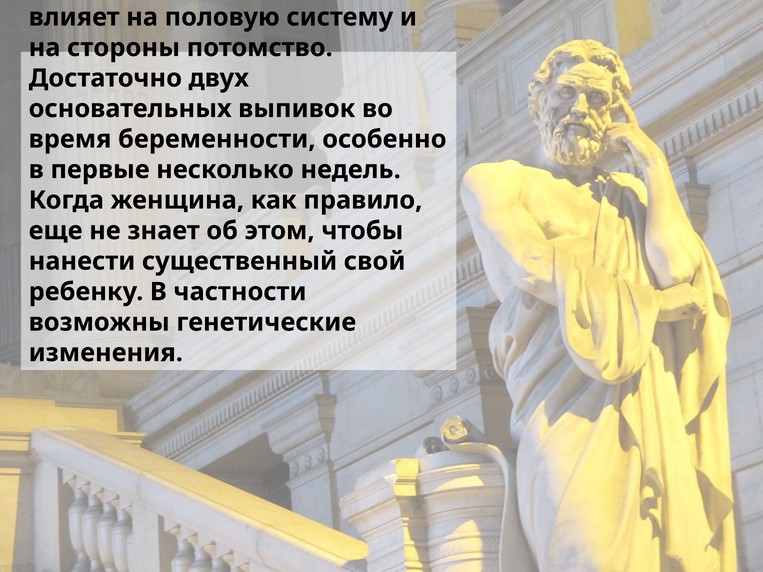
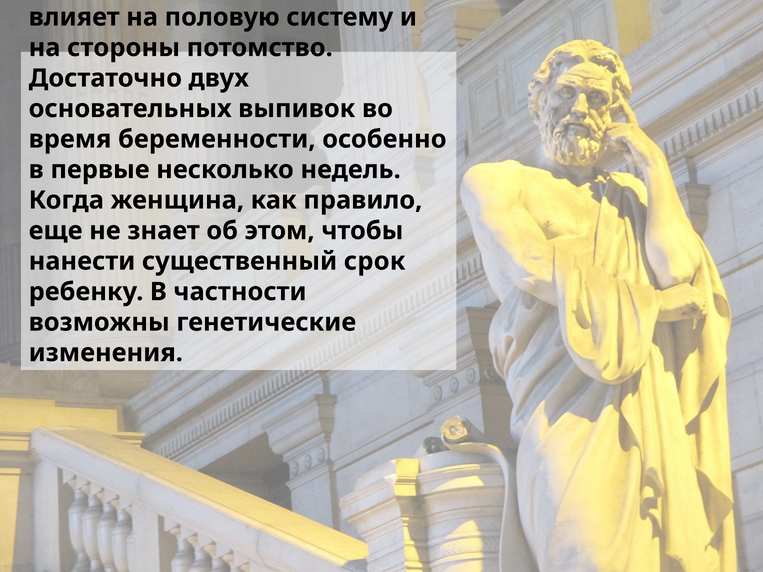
свой: свой -> срок (375, 261)
